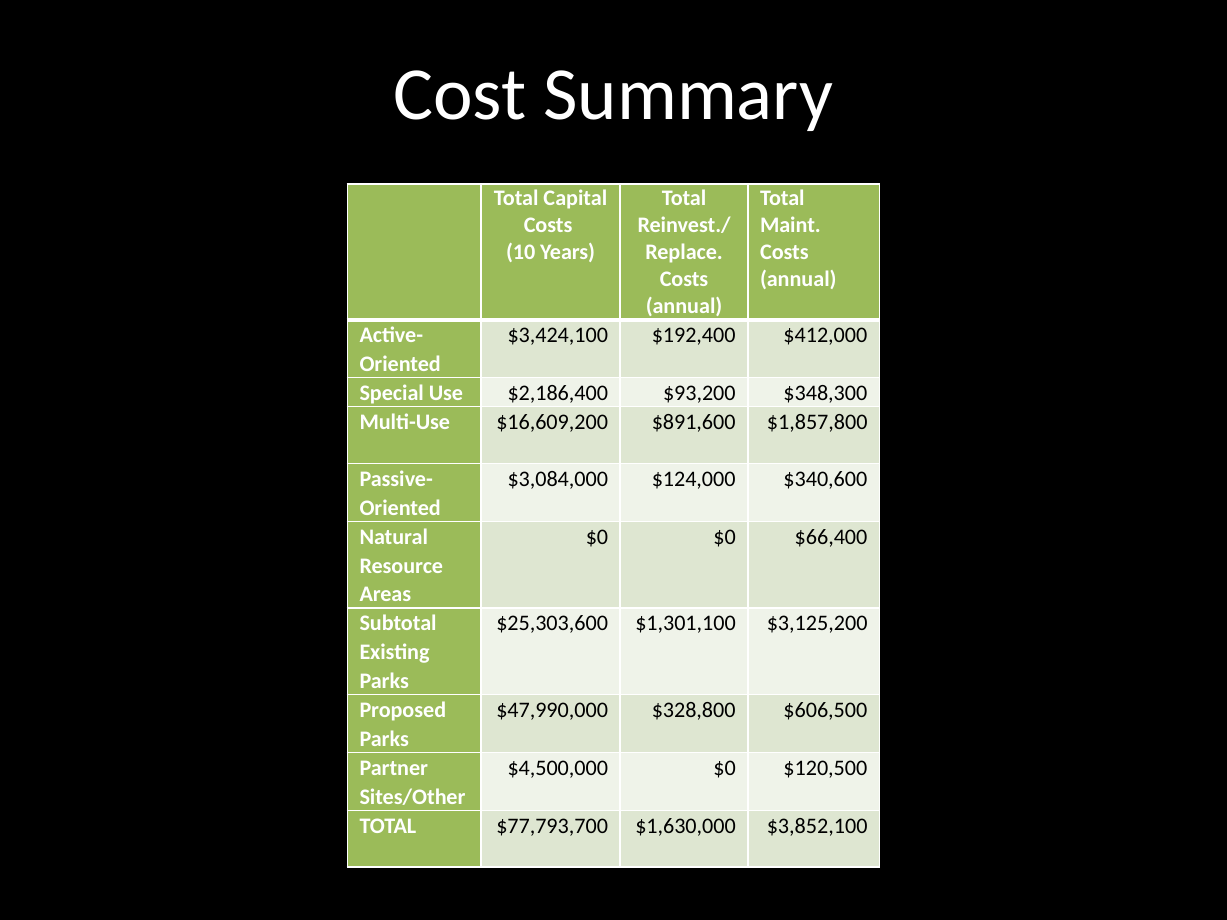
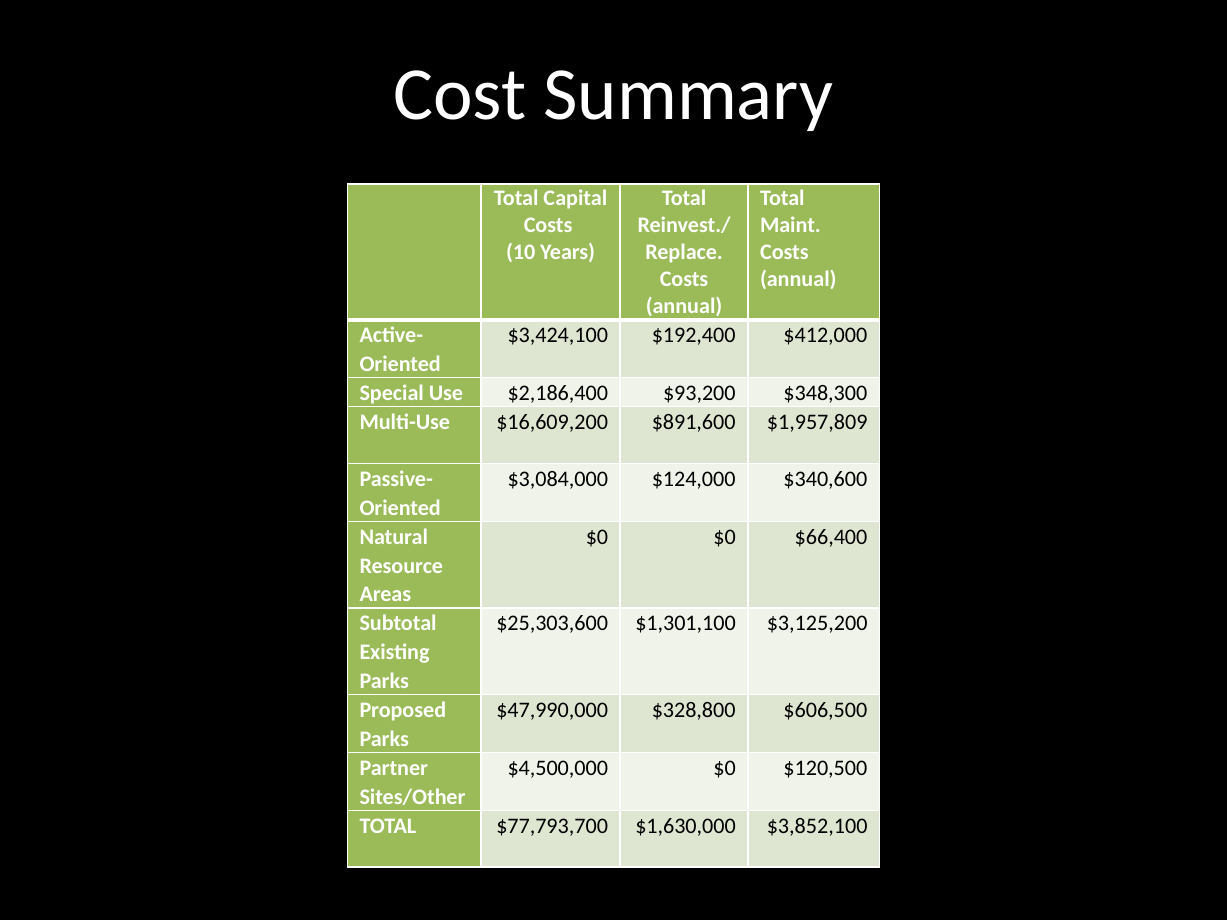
$1,857,800: $1,857,800 -> $1,957,809 (817, 422)
